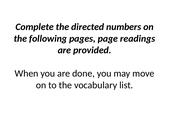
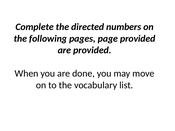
page readings: readings -> provided (138, 39)
